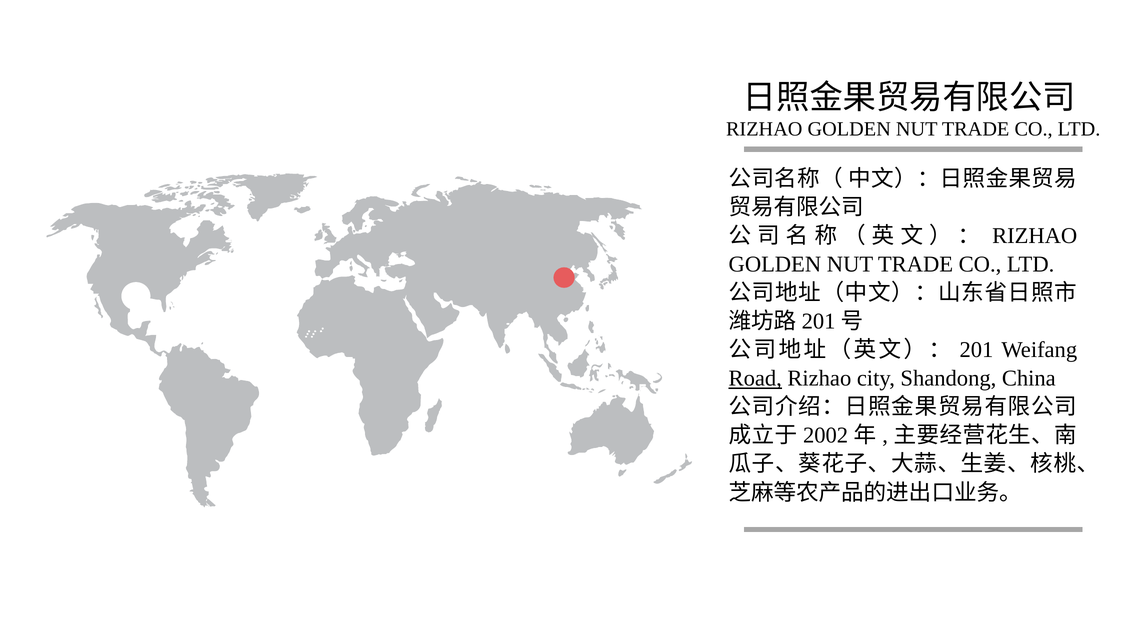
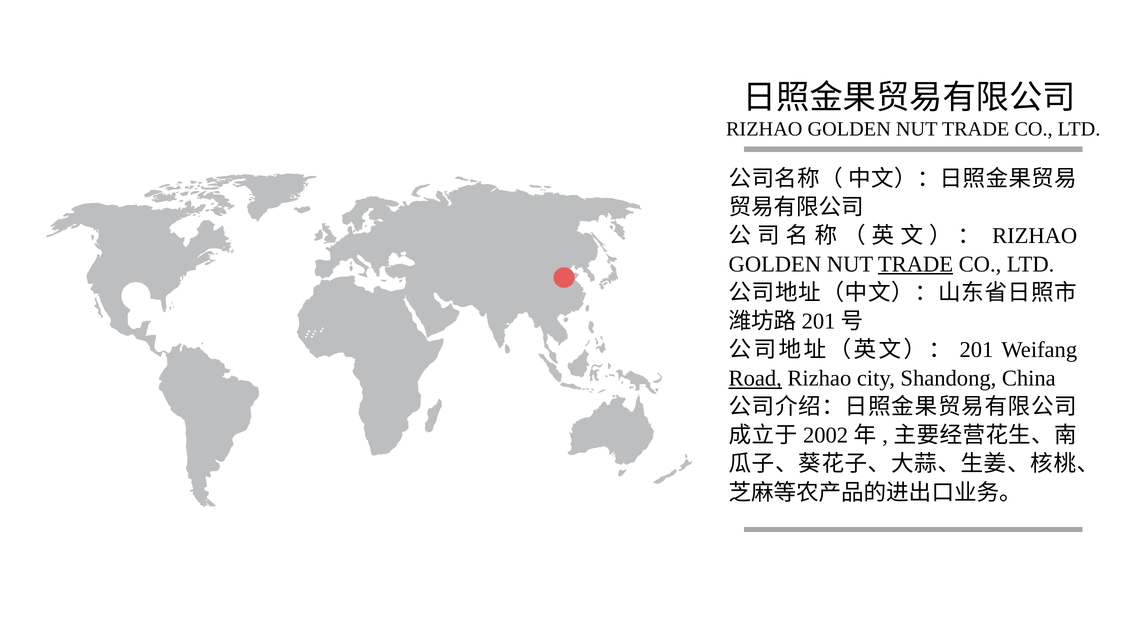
TRADE underline: none -> present (916, 264)
